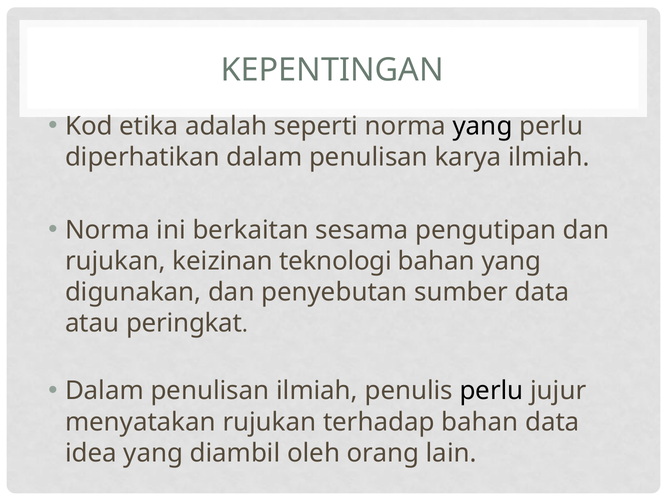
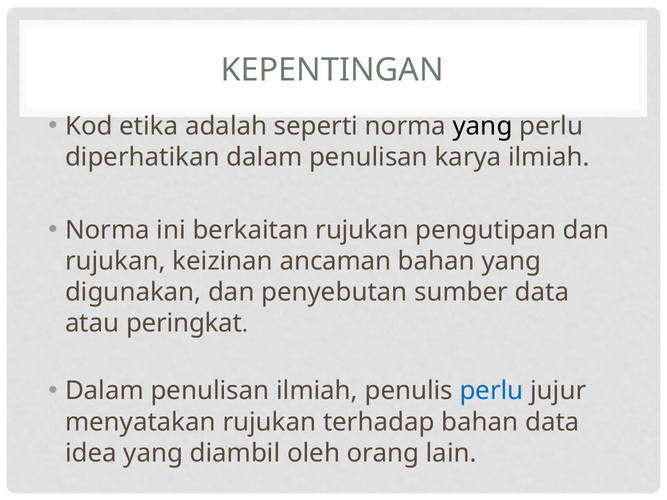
berkaitan sesama: sesama -> rujukan (362, 230)
teknologi: teknologi -> ancaman (336, 261)
perlu colour: black -> blue (492, 391)
